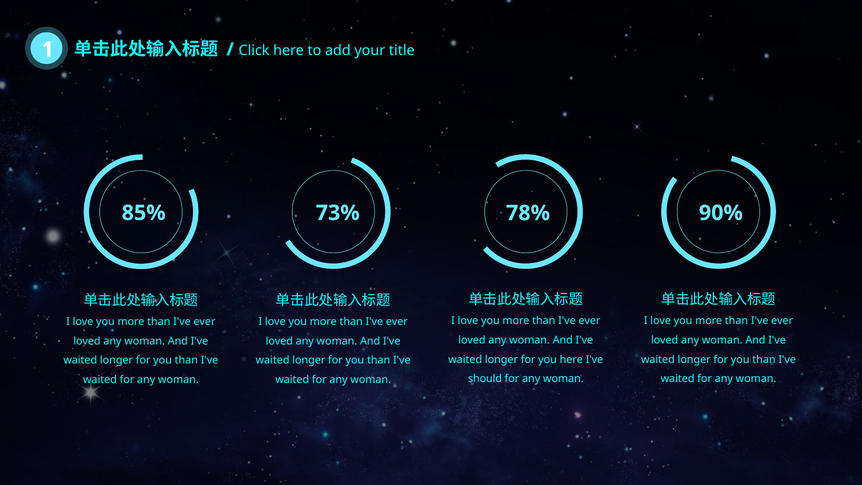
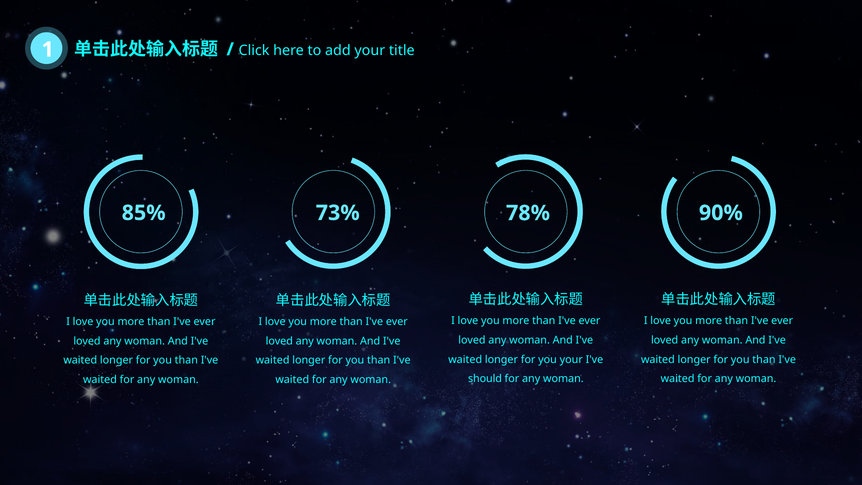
you here: here -> your (571, 359)
